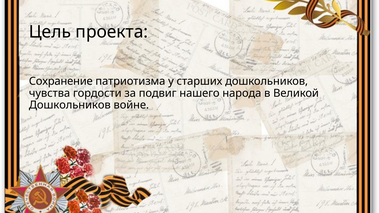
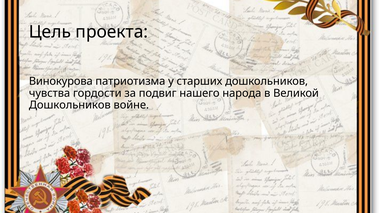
Сохранение: Сохранение -> Винокурова (61, 81)
